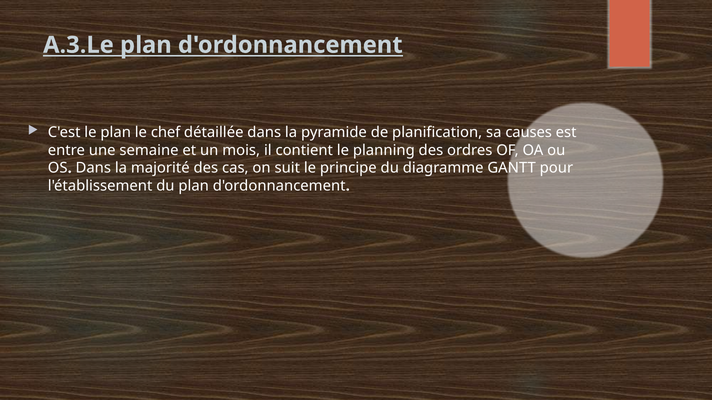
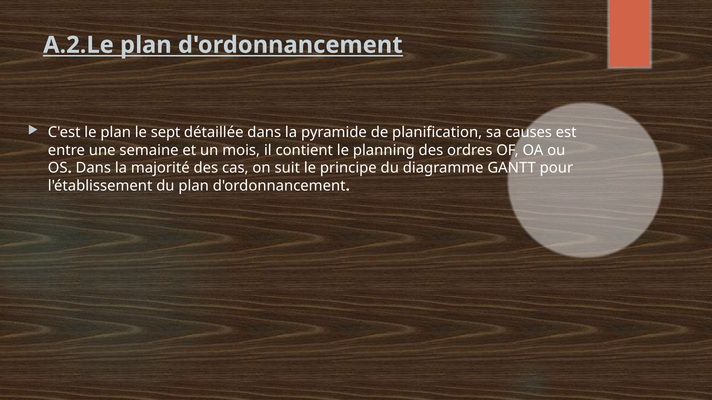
A.3.Le: A.3.Le -> A.2.Le (78, 45)
chef: chef -> sept (166, 133)
